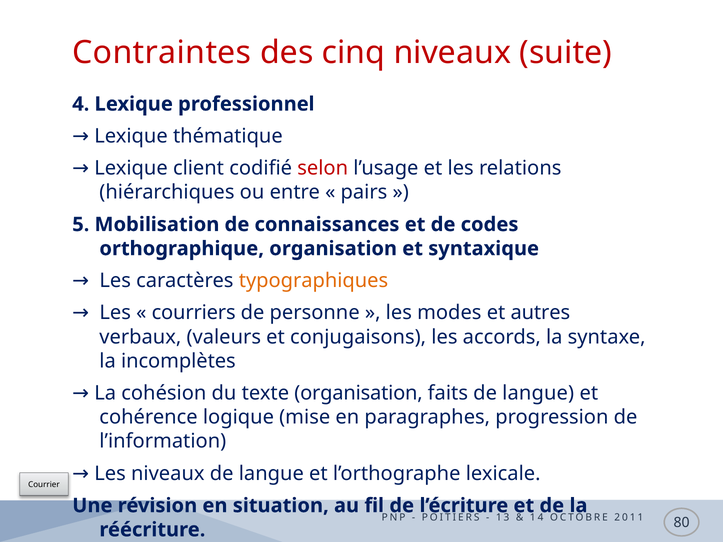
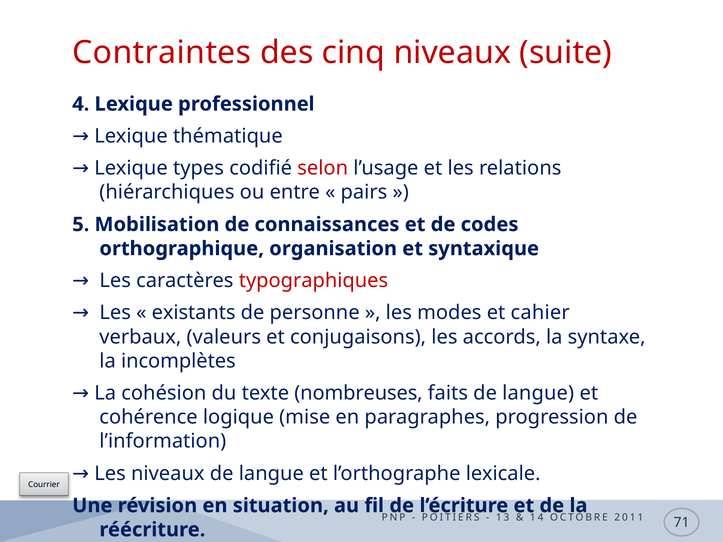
client: client -> types (198, 168)
typographiques colour: orange -> red (313, 281)
courriers: courriers -> existants (194, 313)
autres: autres -> cahier (540, 313)
texte organisation: organisation -> nombreuses (358, 393)
80: 80 -> 71 (682, 523)
